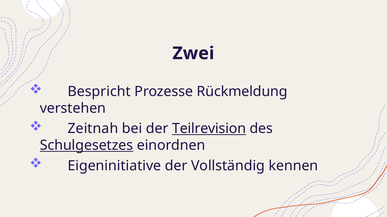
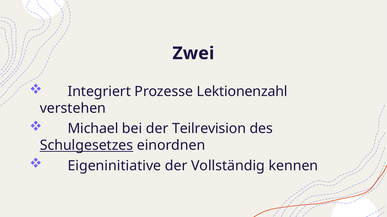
Bespricht: Bespricht -> Integriert (99, 92)
Rückmeldung: Rückmeldung -> Lektionenzahl (242, 92)
Zeitnah: Zeitnah -> Michael (93, 129)
Teilrevision underline: present -> none (209, 129)
